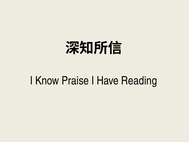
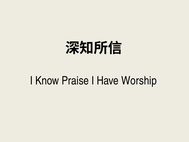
Reading: Reading -> Worship (139, 80)
